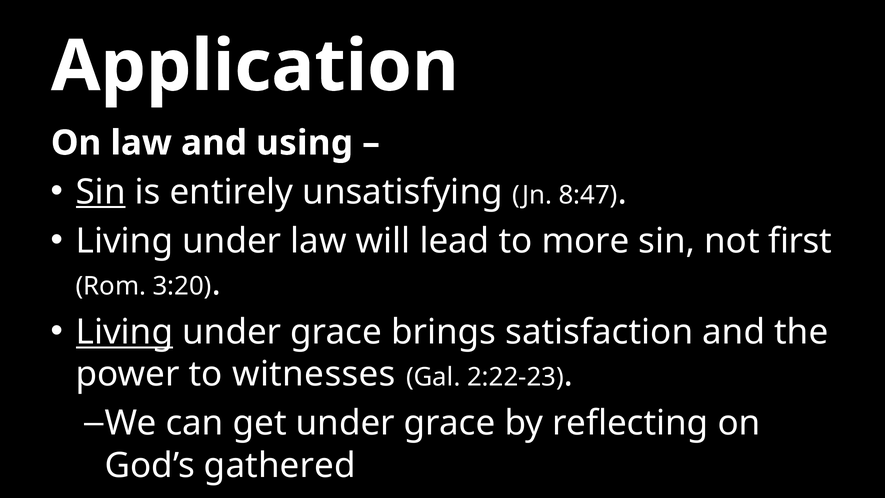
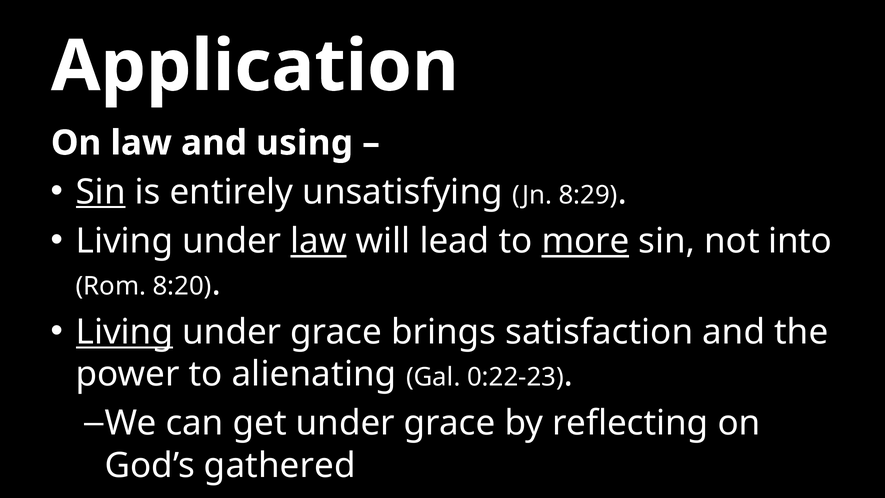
8:47: 8:47 -> 8:29 (588, 195)
law underline: none -> present (319, 241)
more underline: none -> present (585, 241)
first: first -> into (800, 241)
3:20: 3:20 -> 8:20 (182, 286)
witnesses: witnesses -> alienating (314, 374)
2:22-23: 2:22-23 -> 0:22-23 (515, 377)
